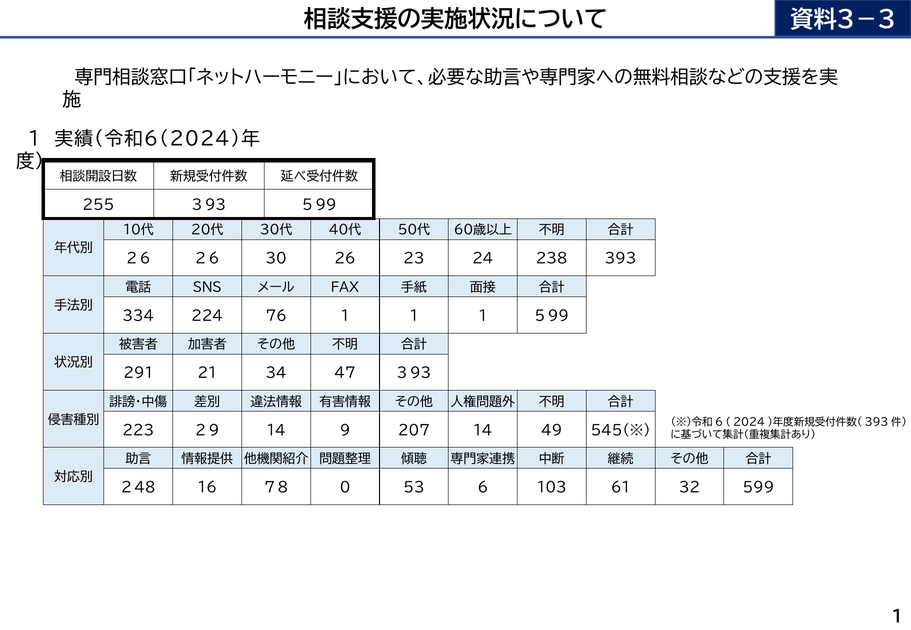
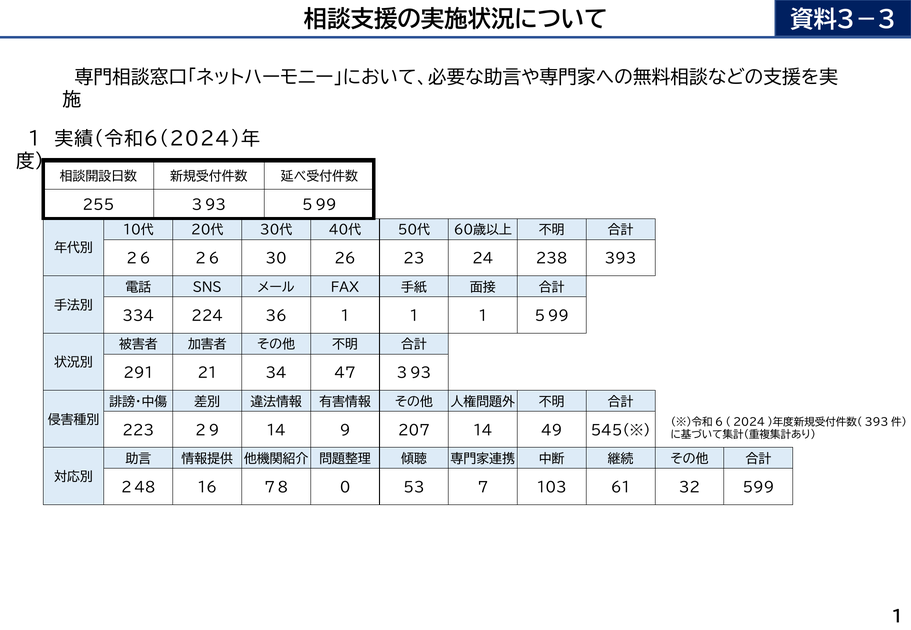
76: 76 -> 36 (276, 316)
6: 6 -> 7 (483, 488)
